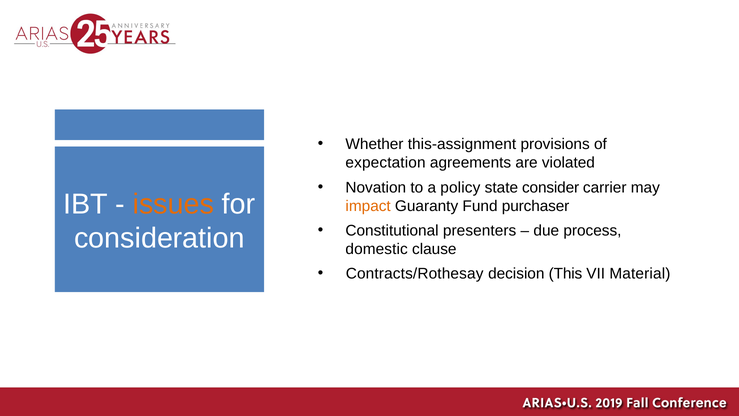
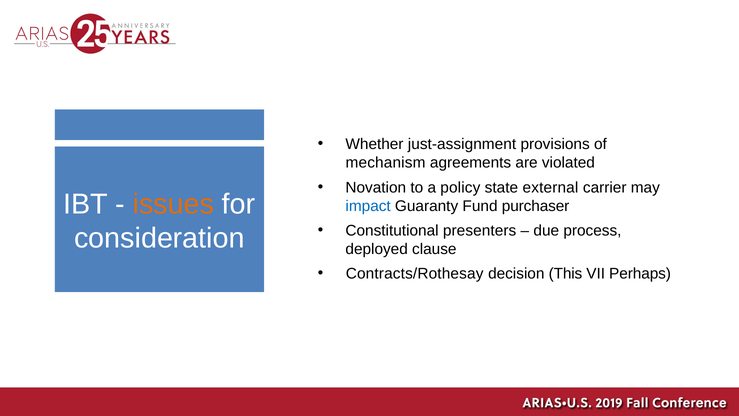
this-assignment: this-assignment -> just-assignment (462, 144)
expectation: expectation -> mechanism (386, 163)
consider: consider -> external (550, 187)
impact colour: orange -> blue (368, 206)
domestic: domestic -> deployed (377, 249)
Material: Material -> Perhaps (640, 274)
